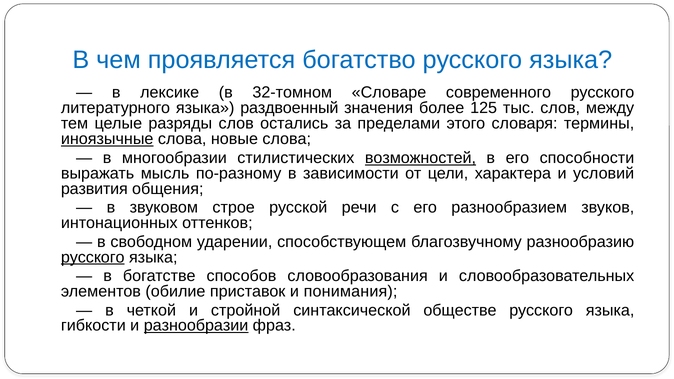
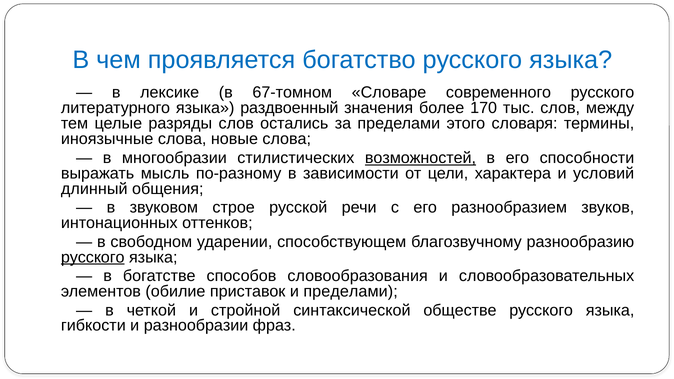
32-томном: 32-томном -> 67-томном (292, 93)
125: 125 -> 170 (484, 108)
иноязычные underline: present -> none (107, 139)
развития: развития -> длинный (94, 189)
и понимания: понимания -> пределами (351, 292)
разнообразии underline: present -> none (196, 326)
